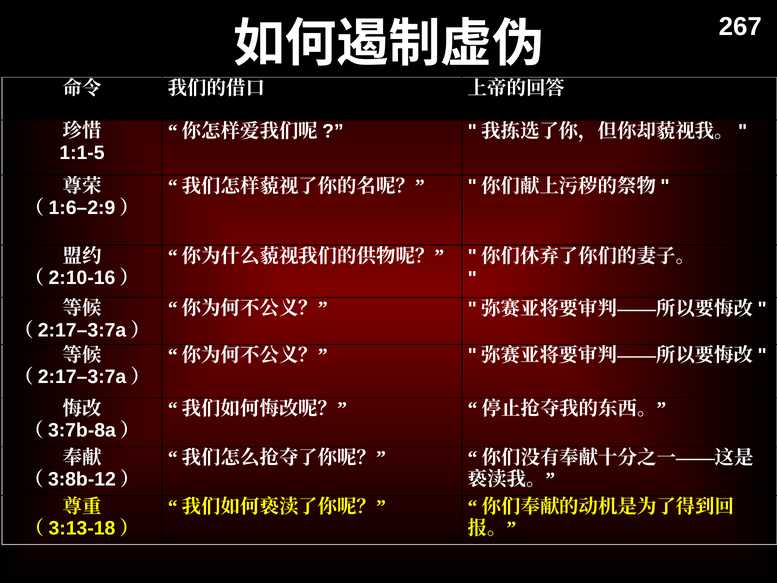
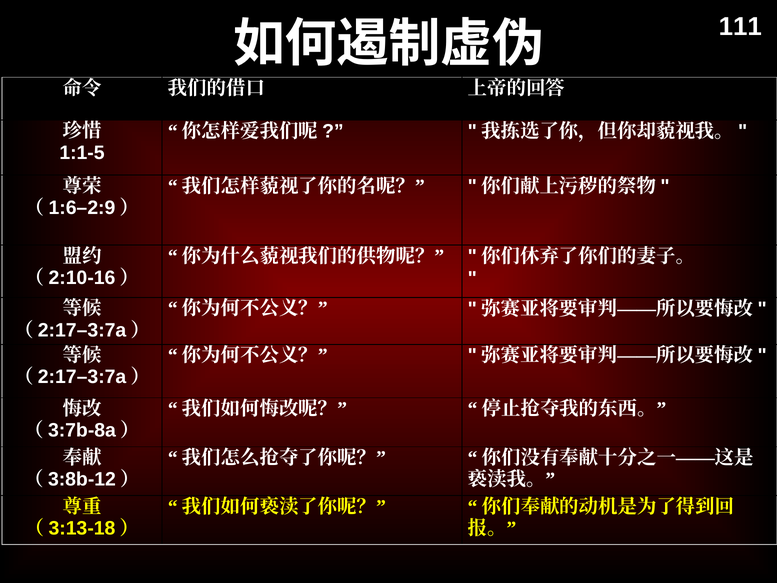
267: 267 -> 111 (740, 27)
